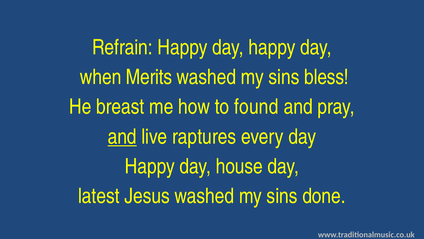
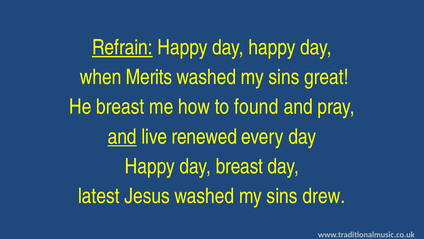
Refrain underline: none -> present (122, 47)
bless: bless -> great (326, 77)
raptures: raptures -> renewed (204, 136)
day house: house -> breast (239, 166)
done: done -> drew (324, 196)
